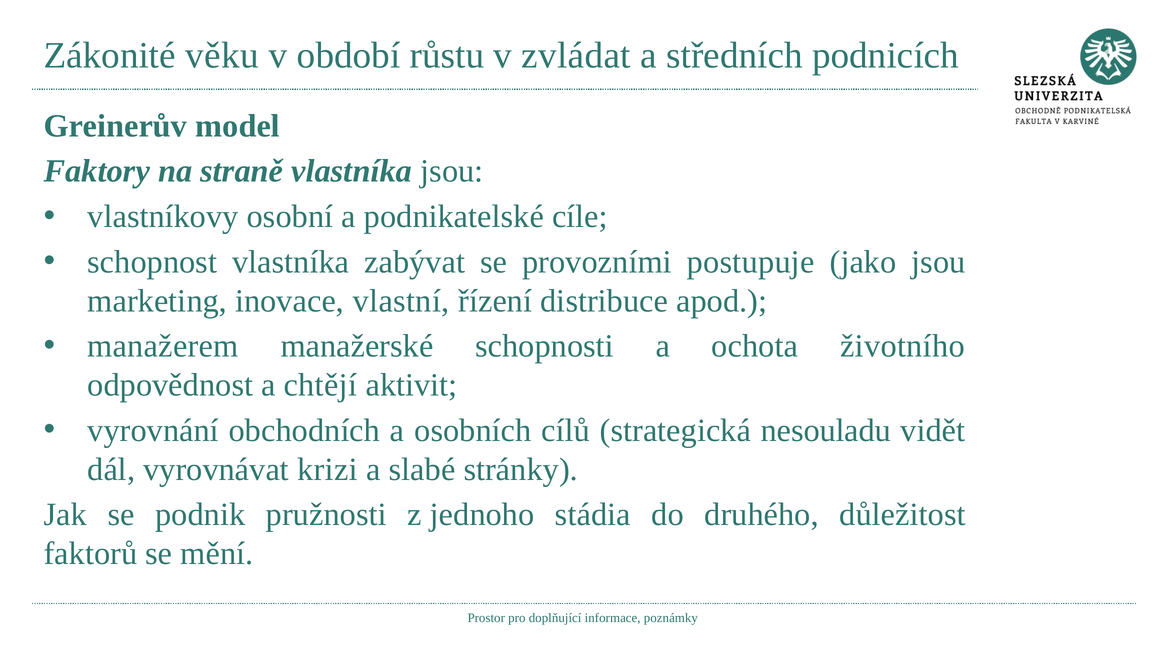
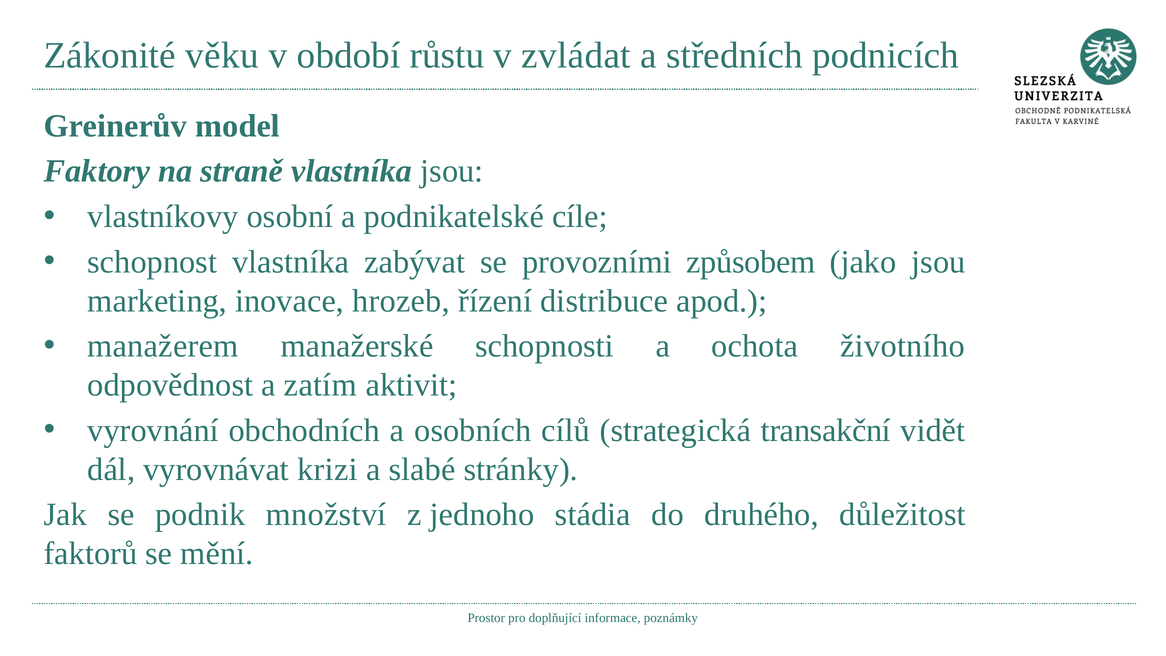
postupuje: postupuje -> způsobem (751, 262)
vlastní: vlastní -> hrozeb (401, 301)
chtějí: chtějí -> zatím (320, 385)
nesouladu: nesouladu -> transakční (826, 430)
pružnosti: pružnosti -> množství (326, 515)
